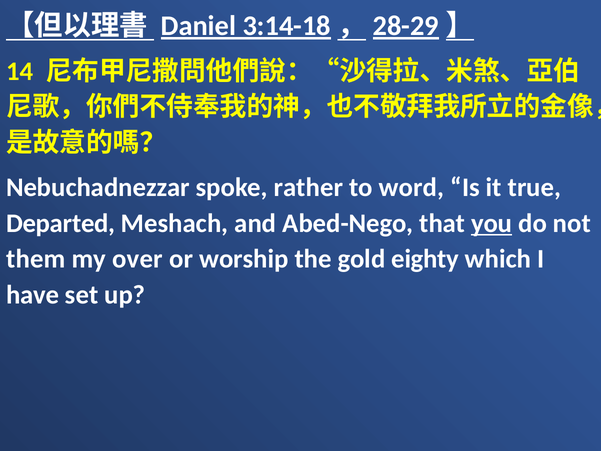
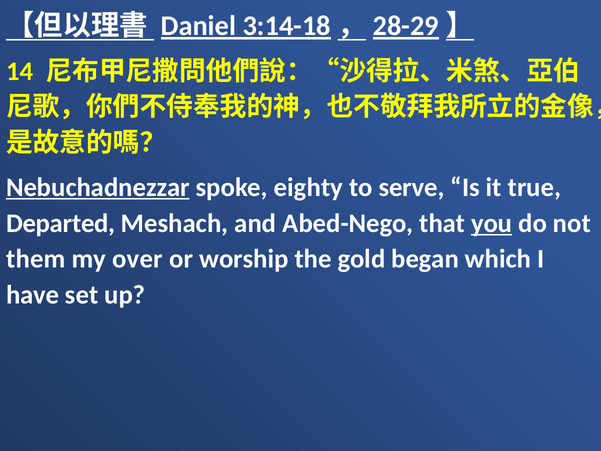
Nebuchadnezzar underline: none -> present (98, 187)
rather: rather -> eighty (308, 187)
word: word -> serve (412, 187)
eighty: eighty -> began (425, 259)
